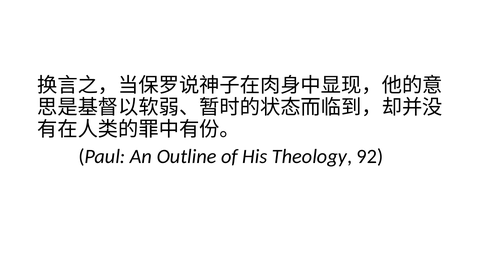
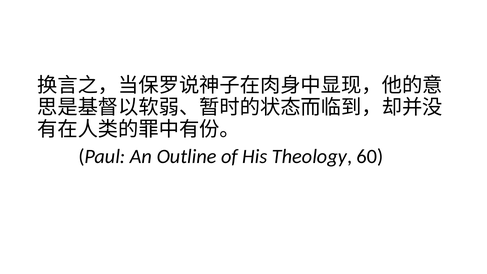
92: 92 -> 60 (370, 156)
